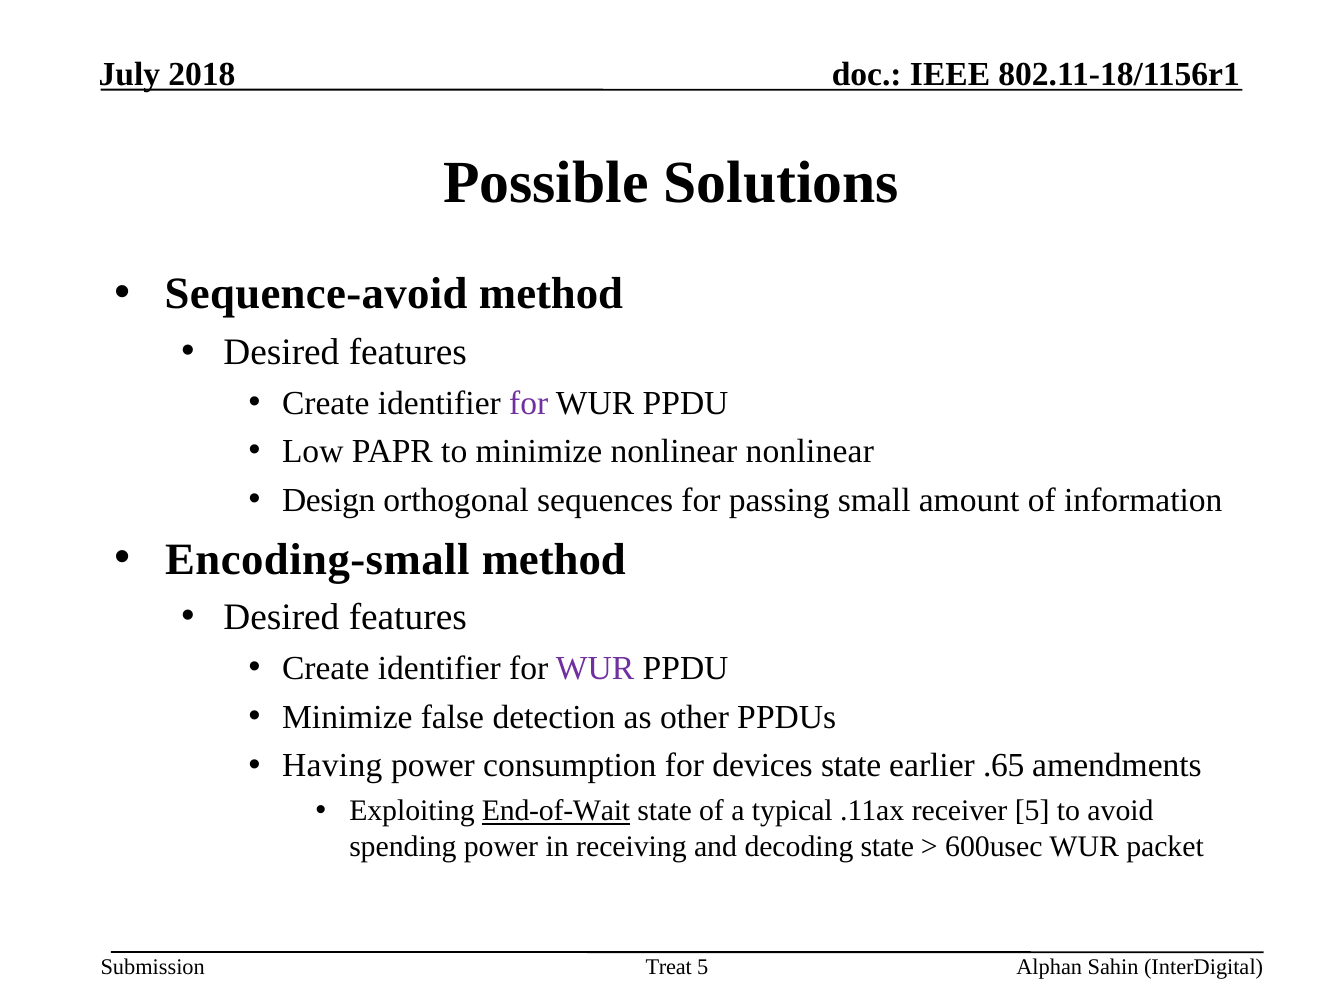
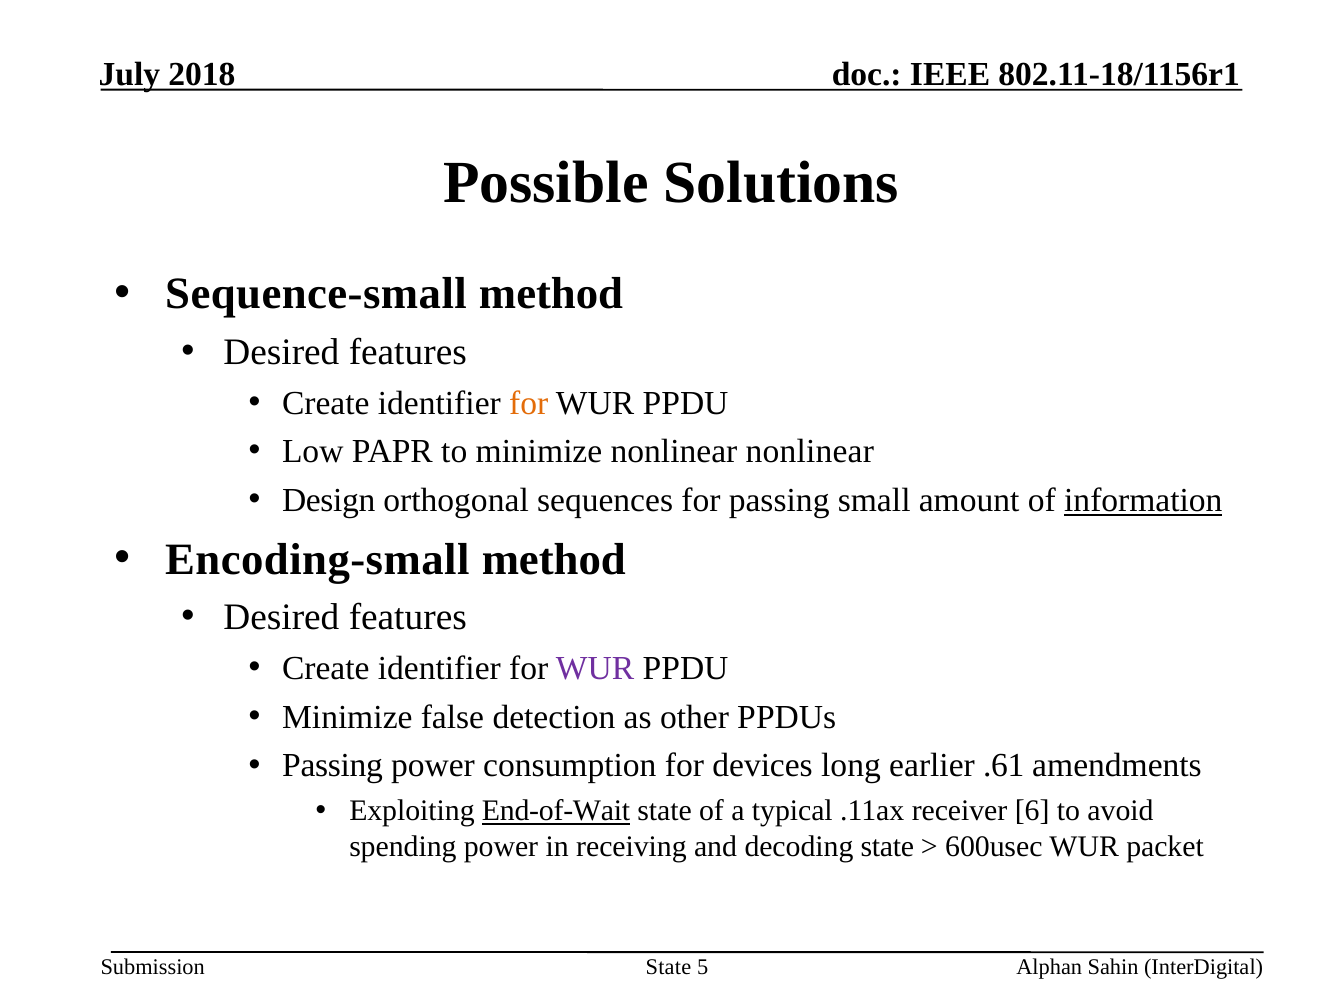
Sequence-avoid: Sequence-avoid -> Sequence-small (316, 294)
for colour: purple -> orange (529, 403)
information underline: none -> present (1143, 500)
Having: Having -> Passing (333, 765)
devices state: state -> long (851, 765)
.65: .65 -> .61 (1004, 765)
receiver 5: 5 -> 6 (1032, 810)
Treat: Treat -> State (668, 966)
